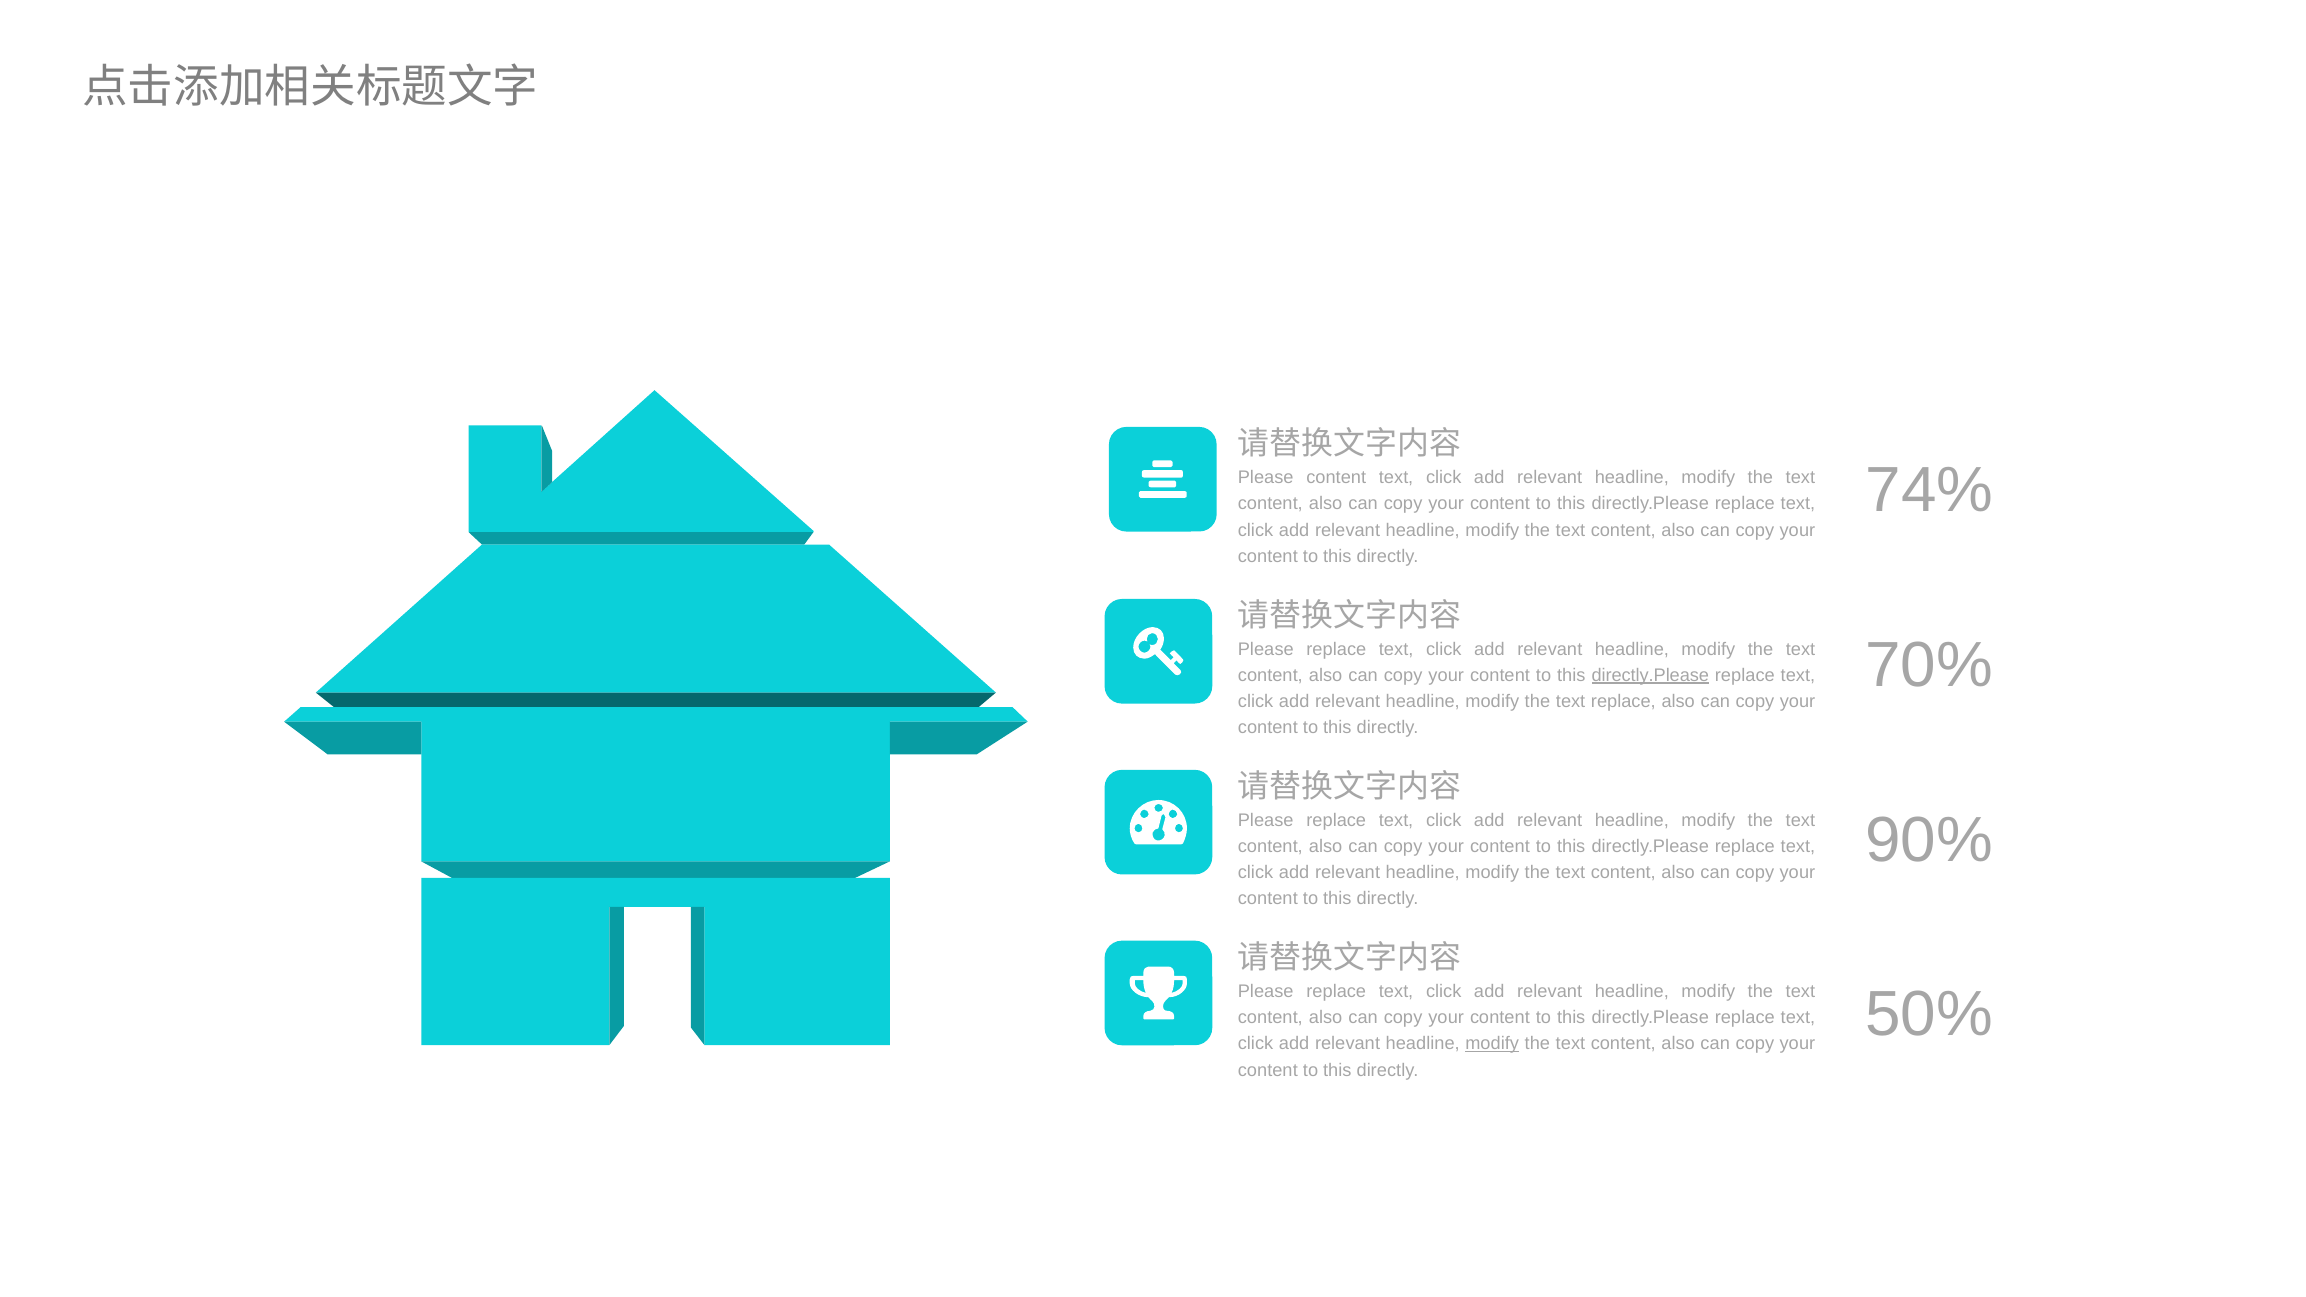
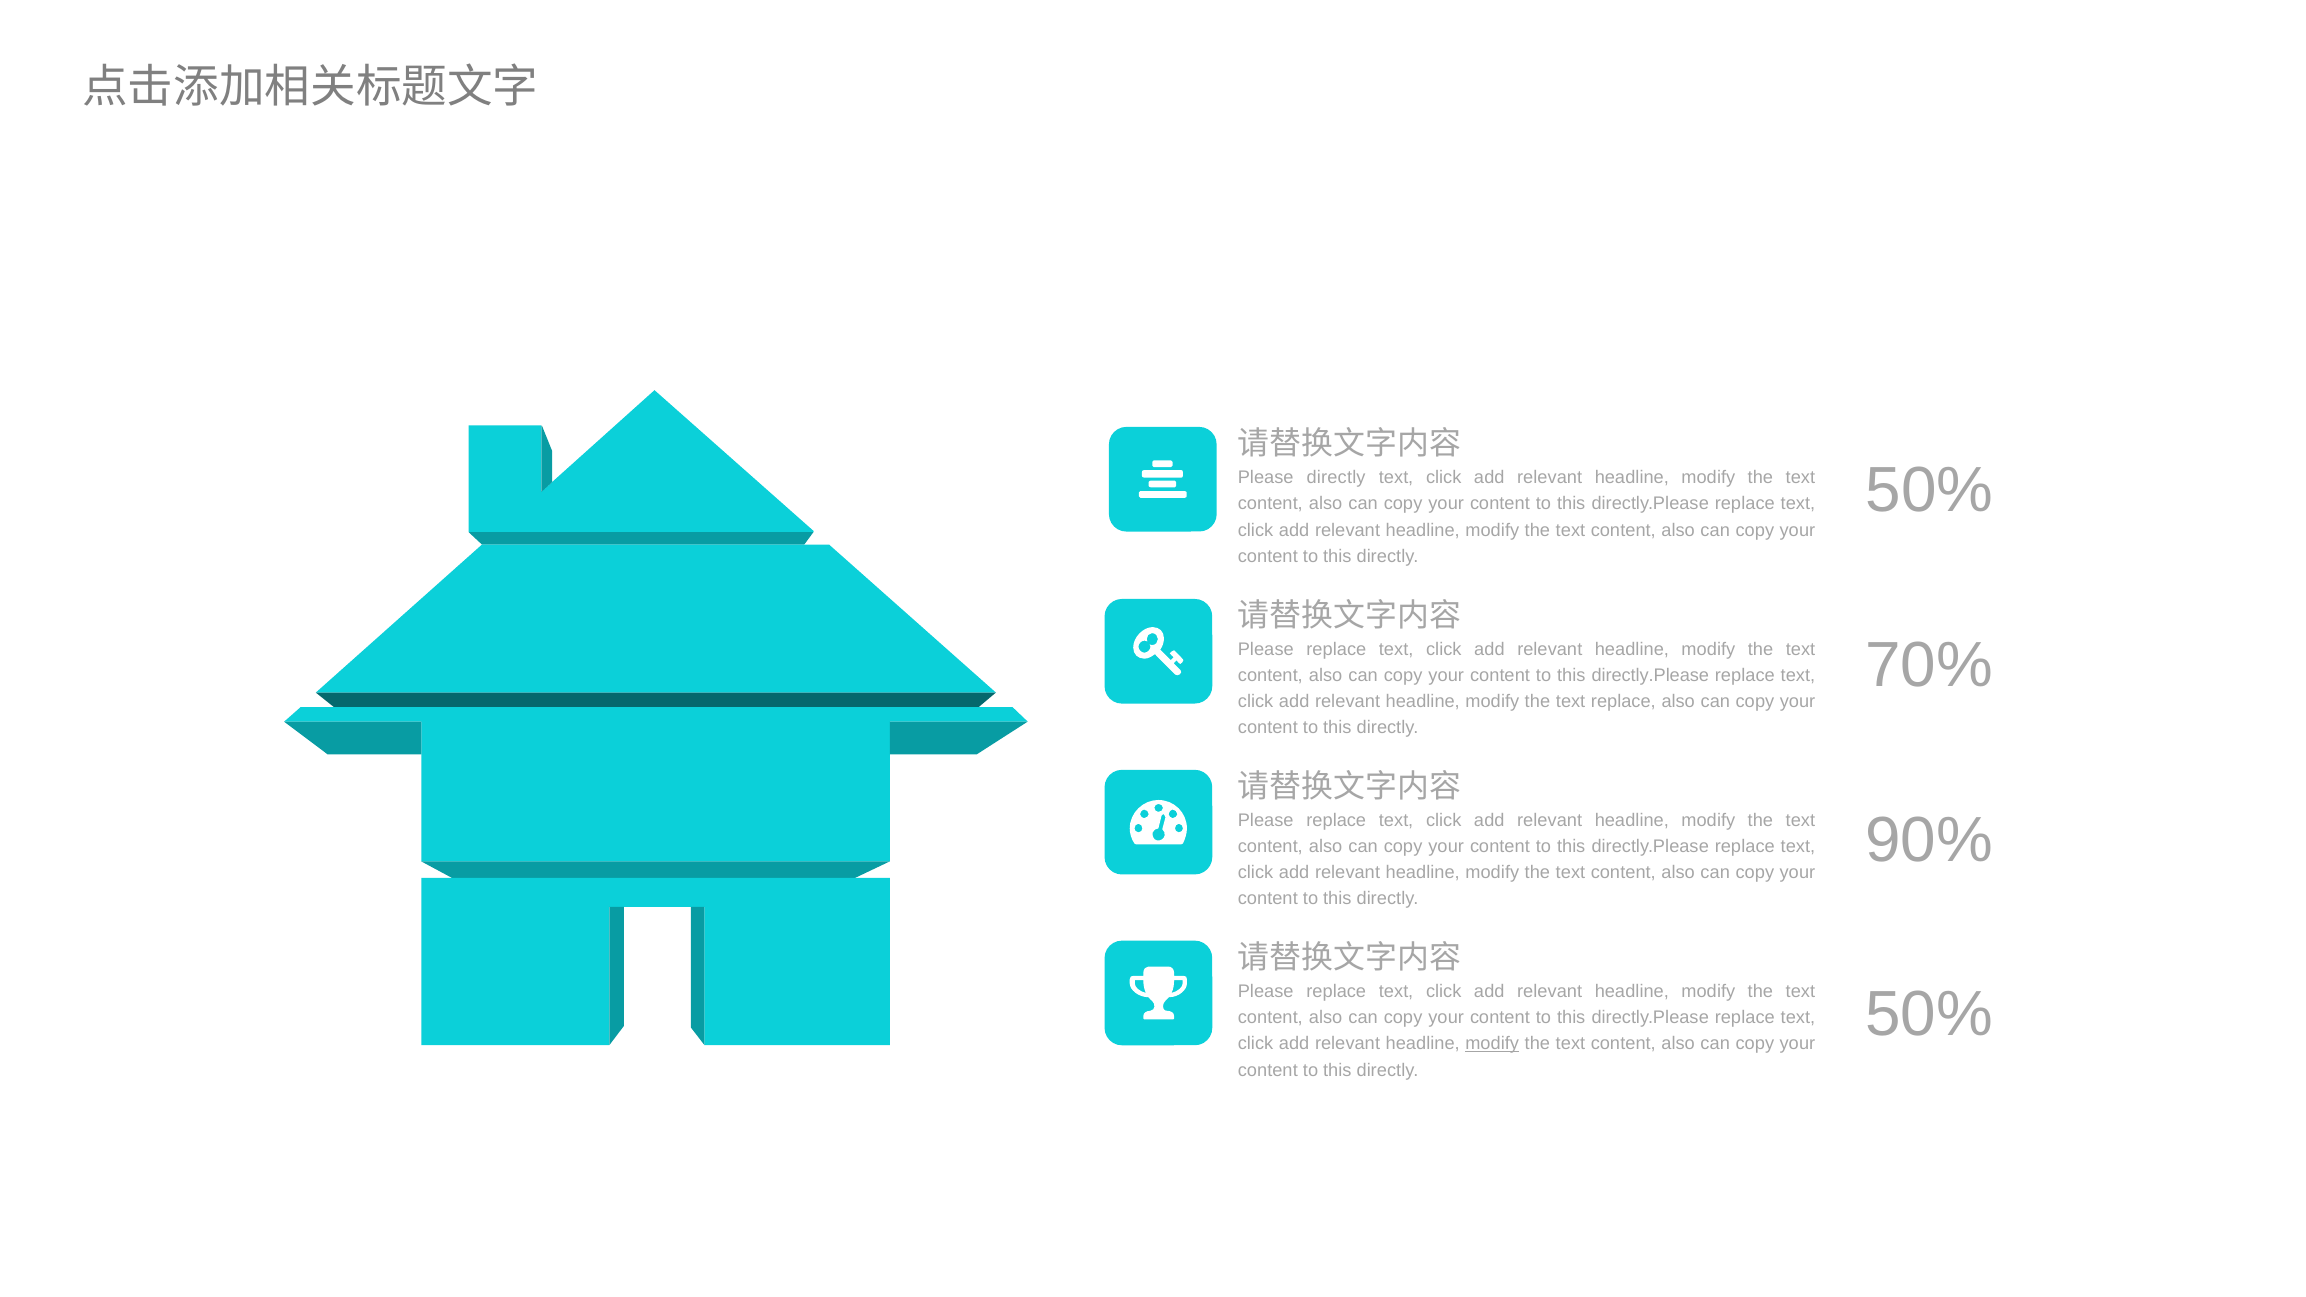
74%: 74% -> 50% (1929, 490)
Please content: content -> directly (1336, 478)
directly.Please underline: present -> none (1650, 675)
